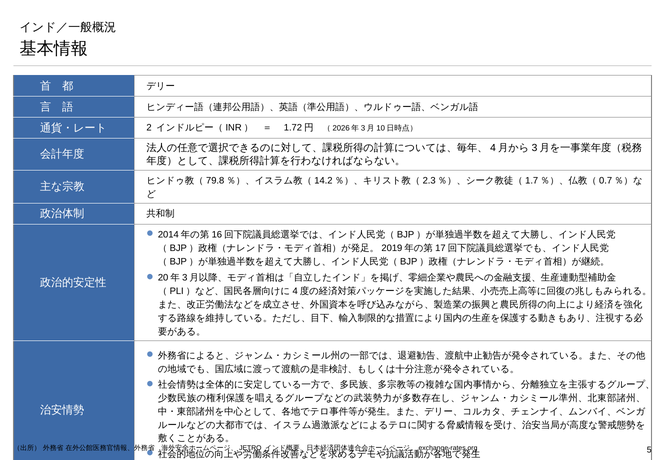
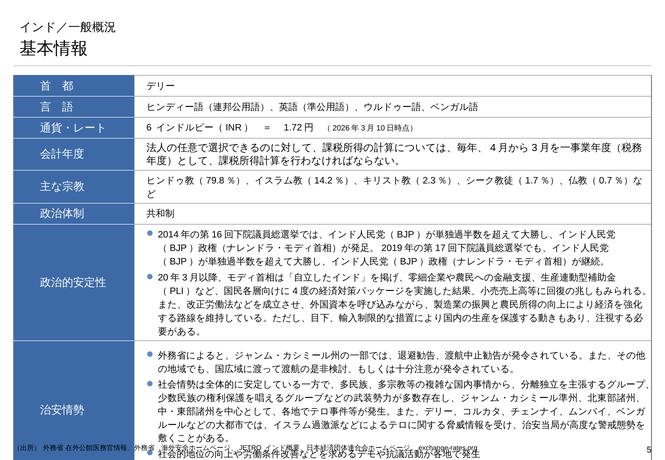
2: 2 -> 6 (149, 128)
